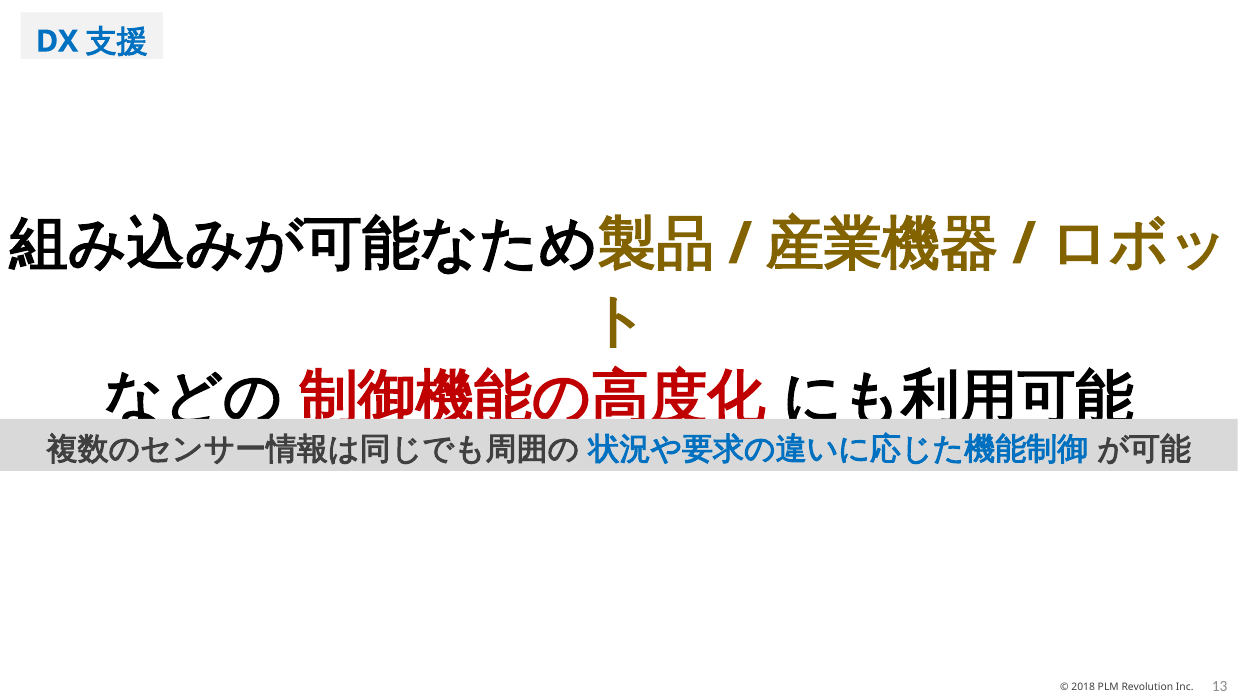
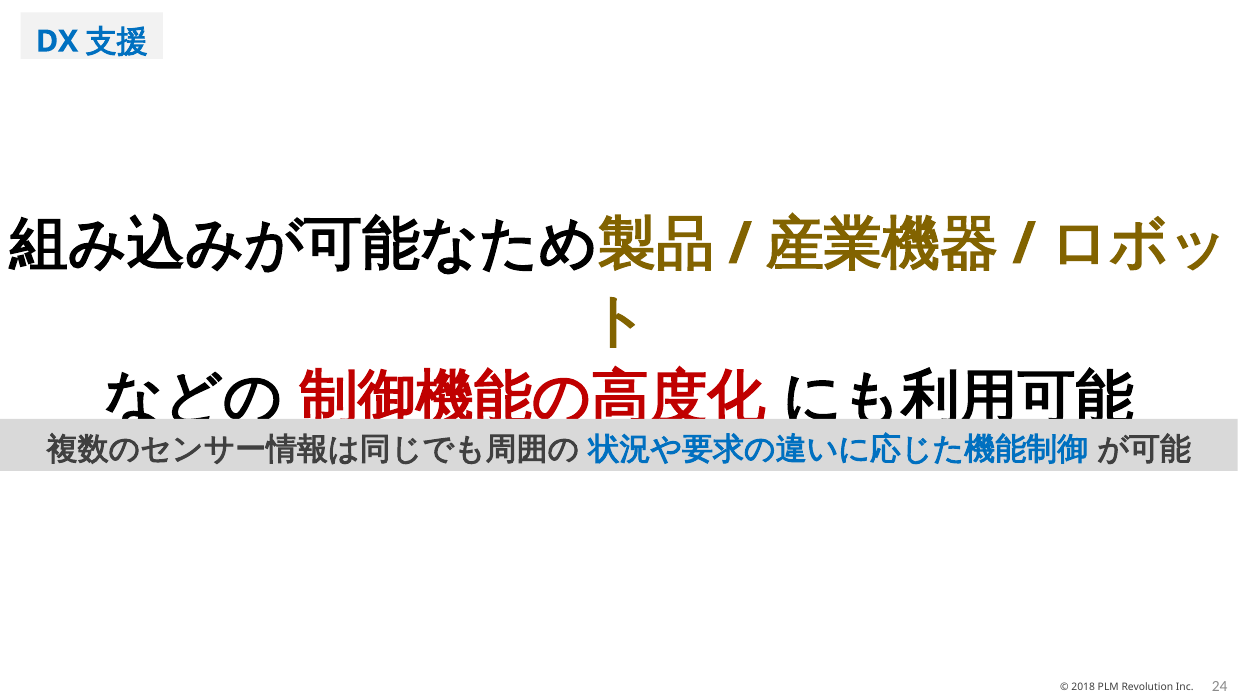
13: 13 -> 24 (1220, 685)
